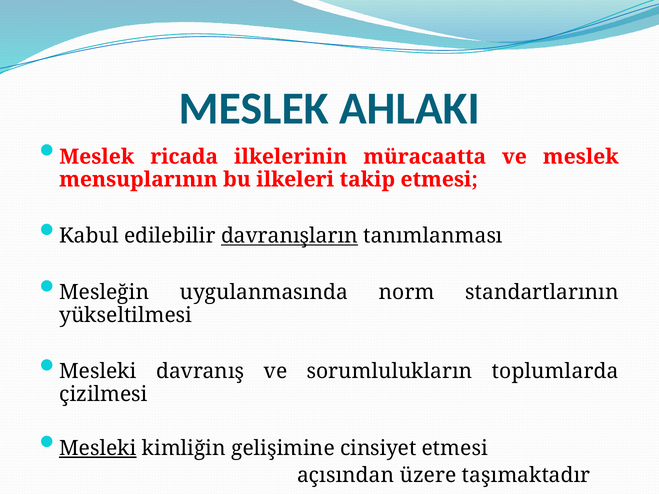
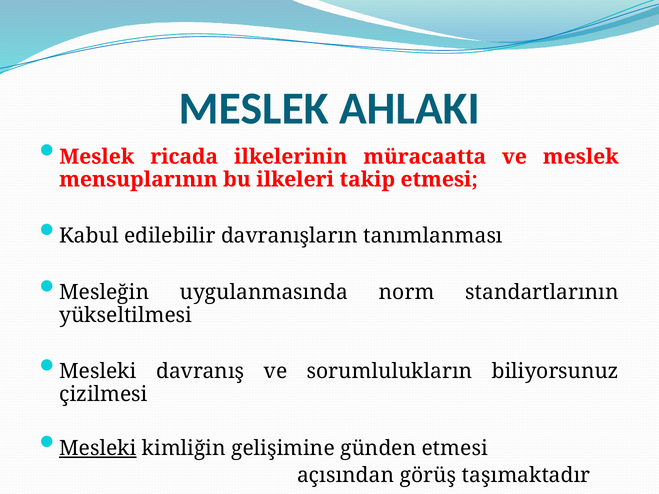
davranışların underline: present -> none (289, 236)
toplumlarda: toplumlarda -> biliyorsunuz (555, 372)
cinsiyet: cinsiyet -> günden (378, 448)
üzere: üzere -> görüş (428, 475)
